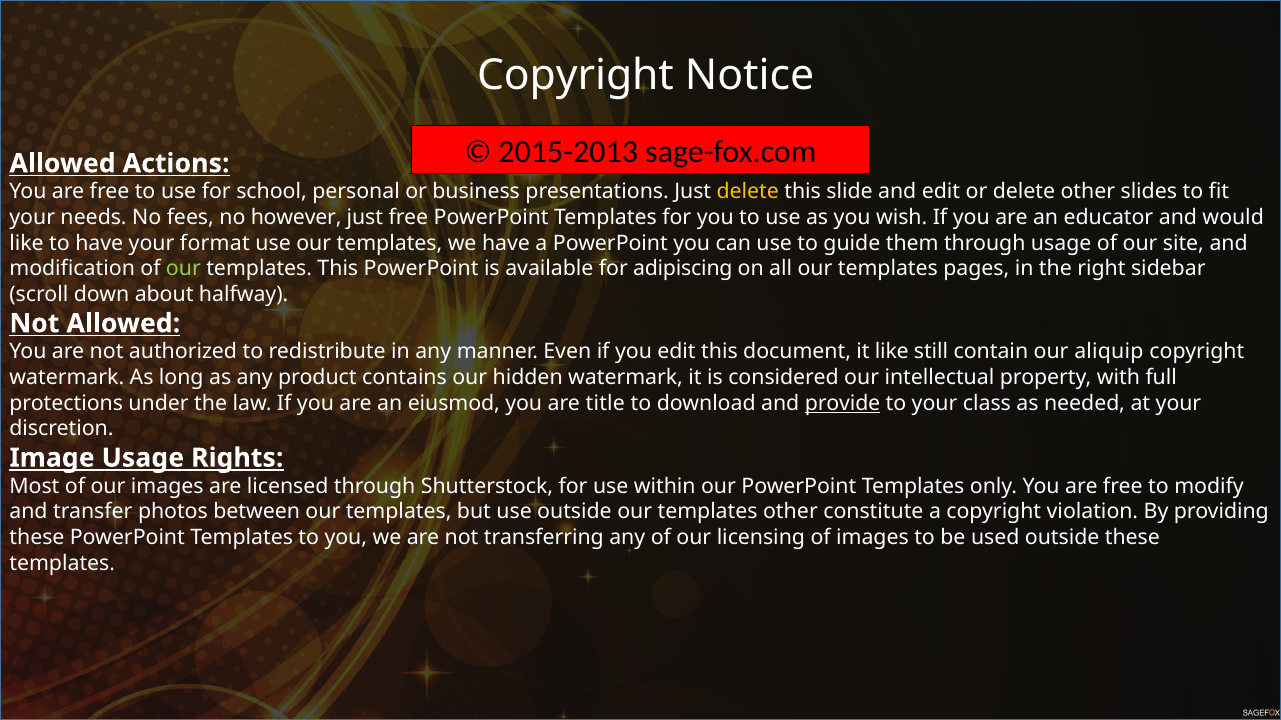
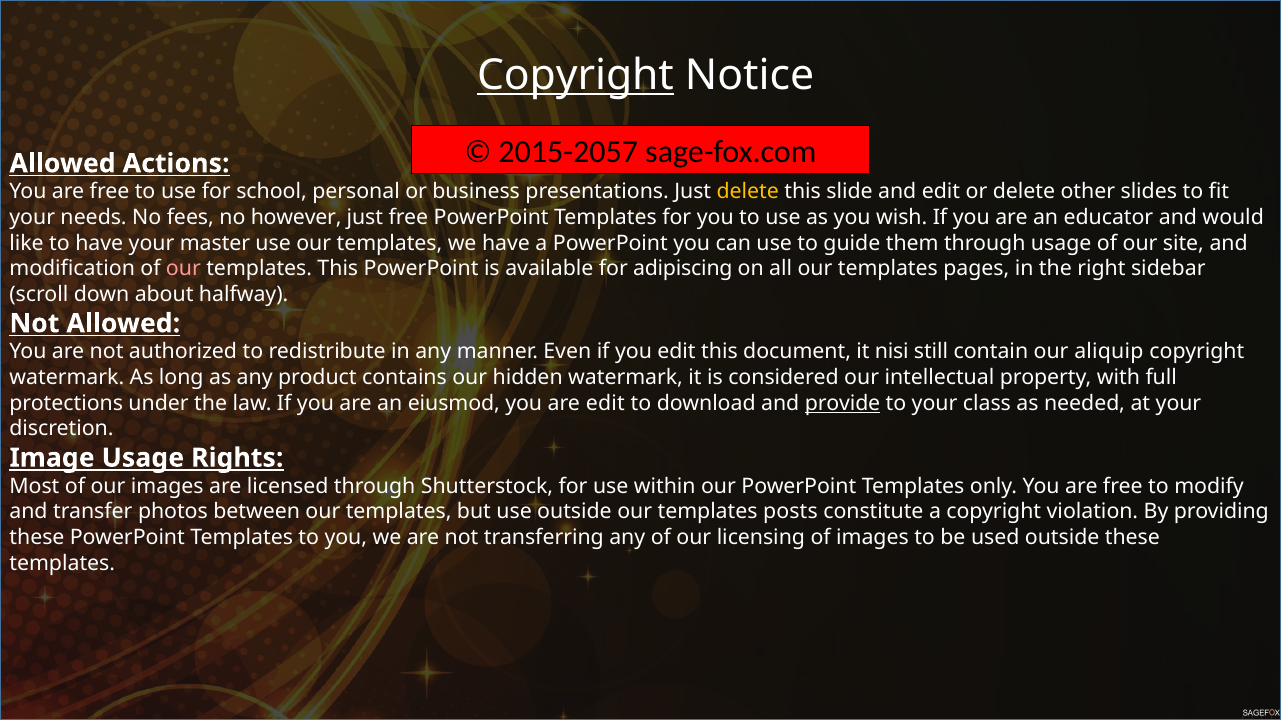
Copyright underline: none -> present (575, 76)
2015-2013: 2015-2013 -> 2015-2057 (568, 152)
format: format -> master (215, 243)
our colour: light green -> pink (183, 269)
it like: like -> nisi (892, 352)
are title: title -> edit (605, 403)
templates other: other -> posts (790, 512)
